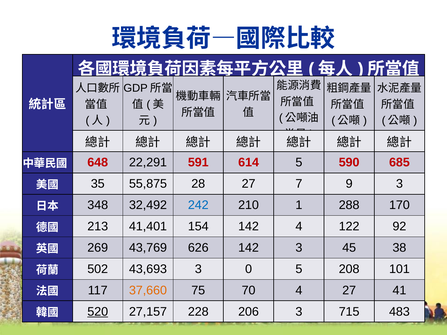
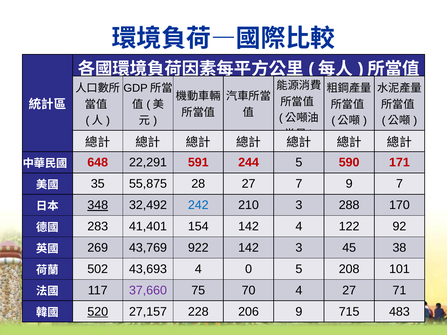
614: 614 -> 244 (249, 163)
685: 685 -> 171 (399, 163)
9 3: 3 -> 7 (399, 184)
348 underline: none -> present (98, 205)
210 1: 1 -> 3 (299, 205)
213: 213 -> 283 (98, 227)
626: 626 -> 922 (198, 248)
43,693 3: 3 -> 4 (198, 269)
37,660 colour: orange -> purple (148, 291)
41: 41 -> 71 (399, 291)
206 3: 3 -> 9 (299, 312)
